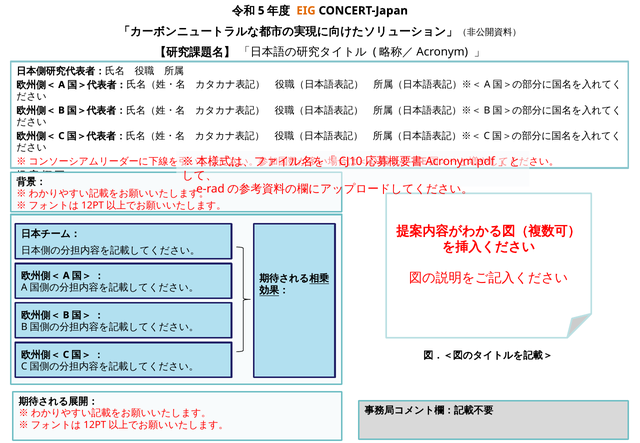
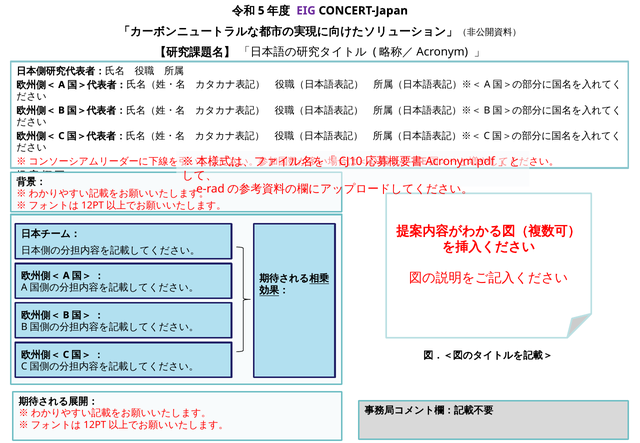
EIG colour: orange -> purple (306, 11)
